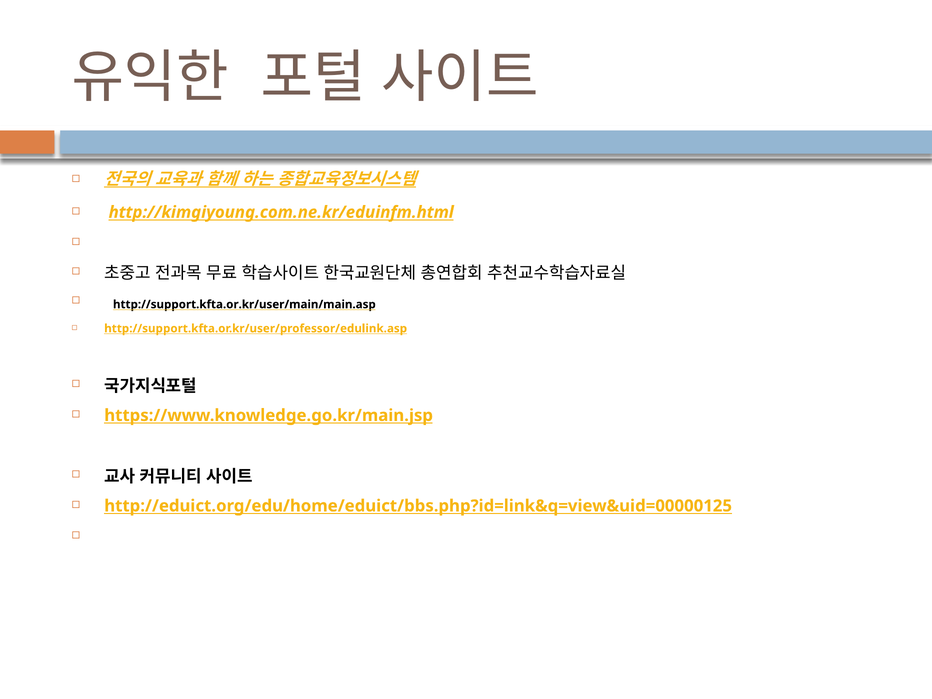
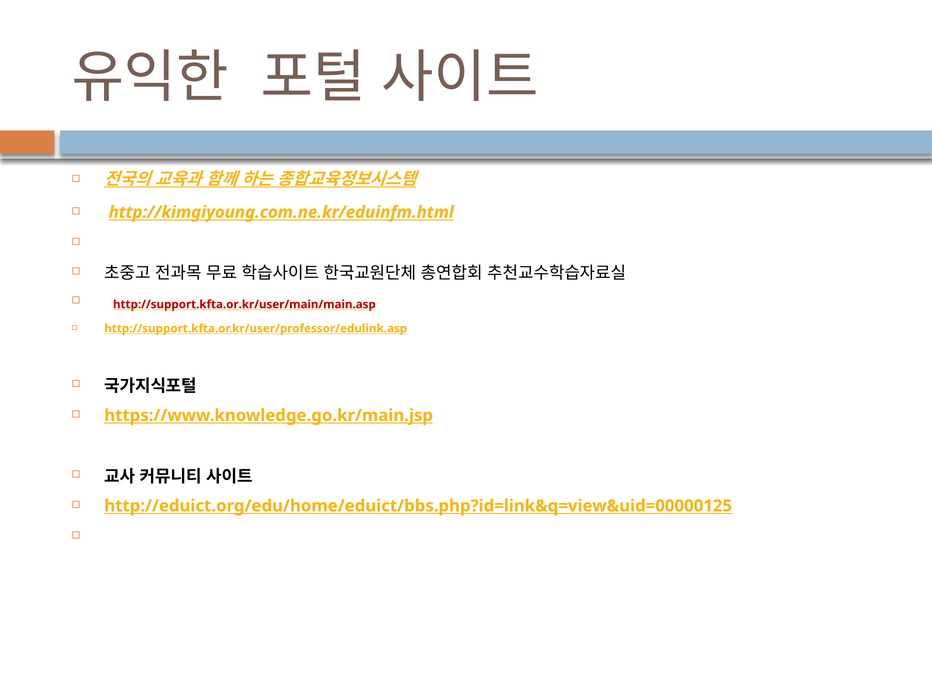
http://support.kfta.or.kr/user/main/main.asp colour: black -> red (244, 304)
